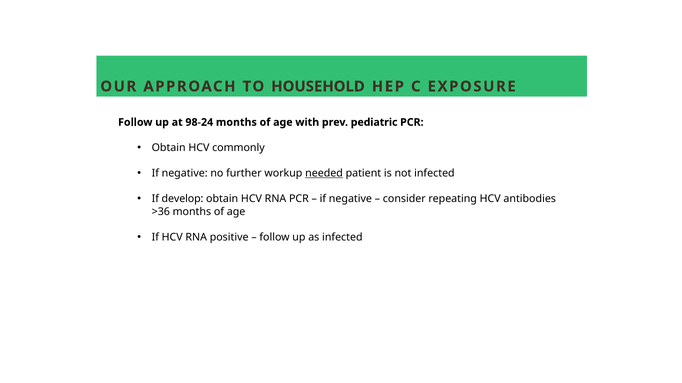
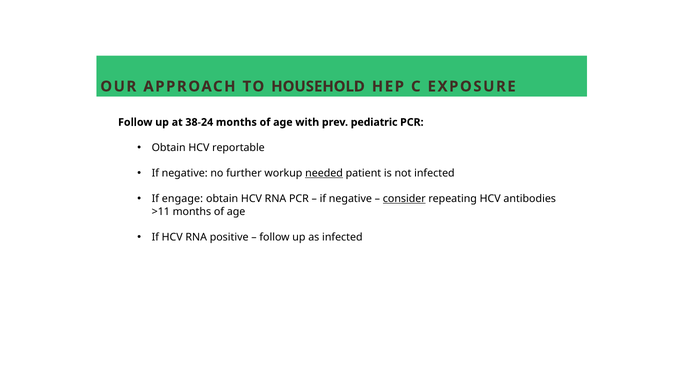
98-24: 98-24 -> 38-24 (199, 122)
commonly: commonly -> reportable (238, 148)
develop: develop -> engage (182, 199)
consider underline: none -> present (404, 199)
>36: >36 -> >11 (161, 212)
